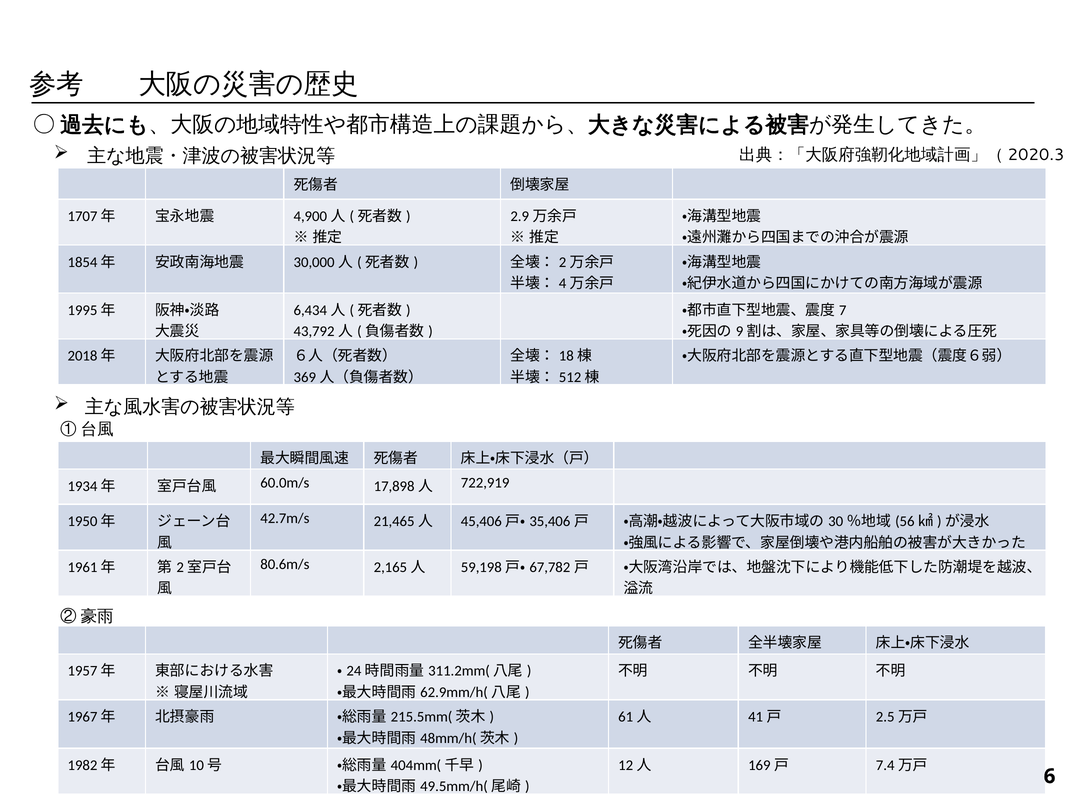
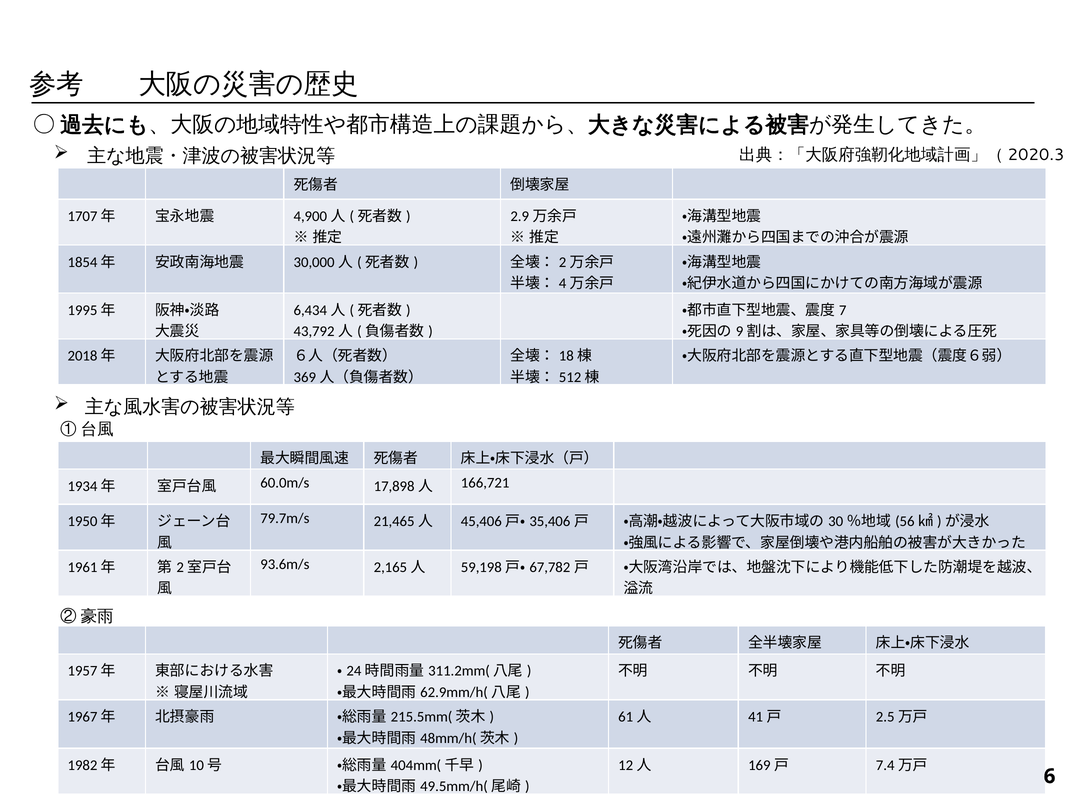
722,919: 722,919 -> 166,721 (485, 483)
42.7m/s: 42.7m/s -> 79.7m/s (285, 519)
80.6m/s: 80.6m/s -> 93.6m/s (285, 565)
